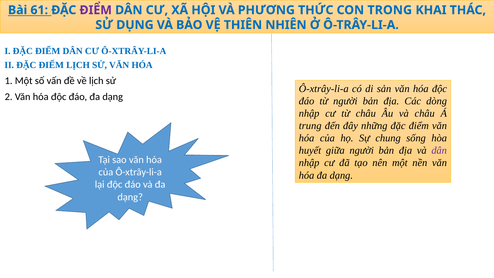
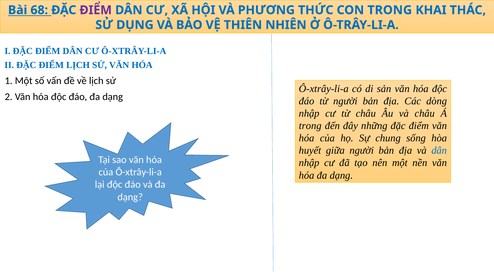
61: 61 -> 68 (39, 10)
trung: trung -> trong (310, 126)
dân colour: purple -> blue (439, 151)
